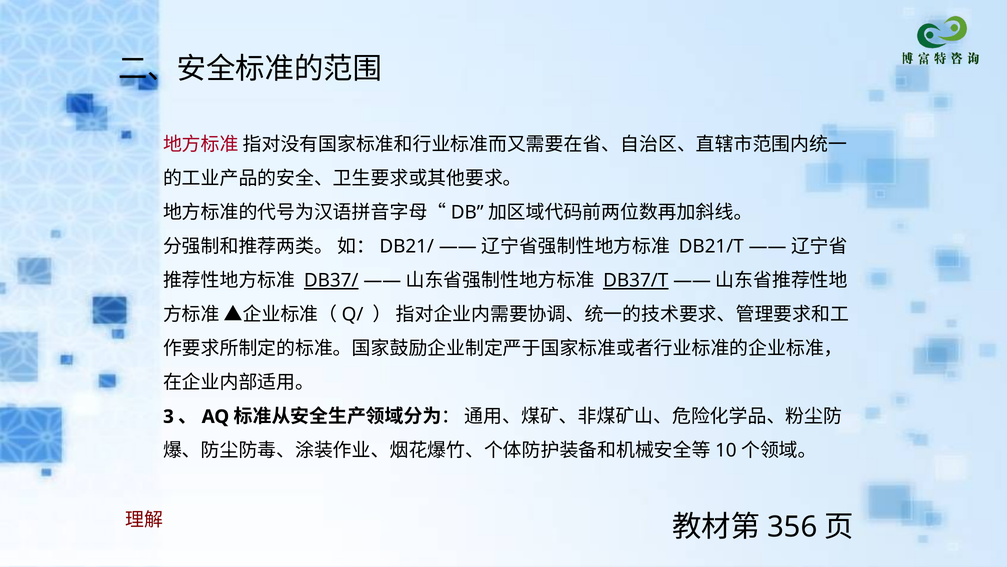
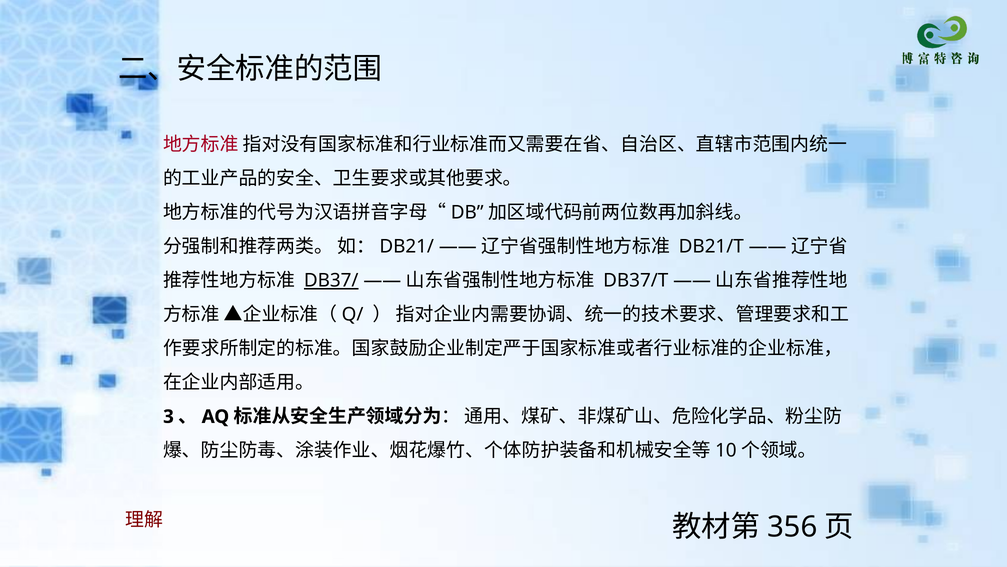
DB37/T underline: present -> none (636, 280)
